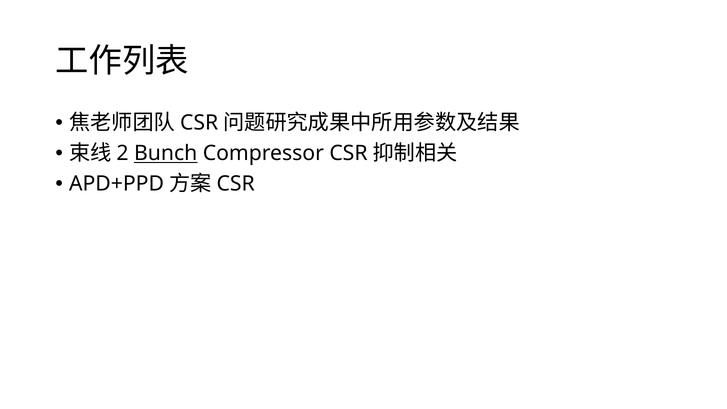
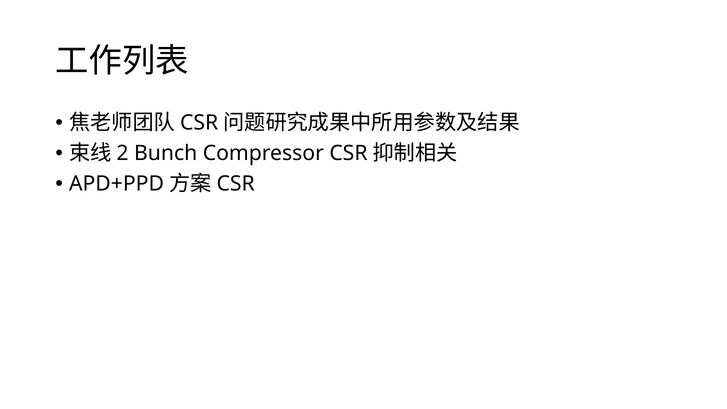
Bunch underline: present -> none (166, 153)
